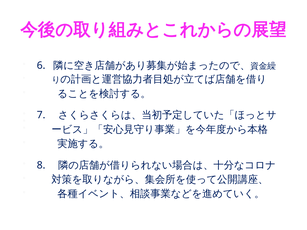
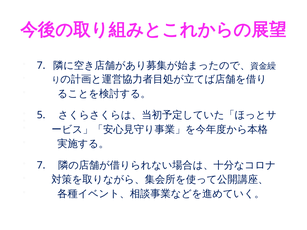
6: 6 -> 7 (41, 65)
7: 7 -> 5 (41, 115)
8: 8 -> 7 (41, 165)
